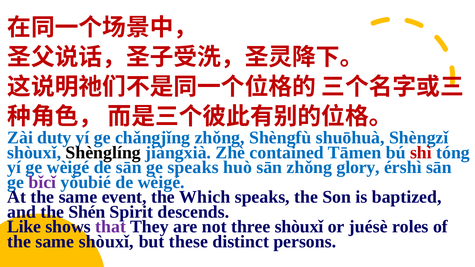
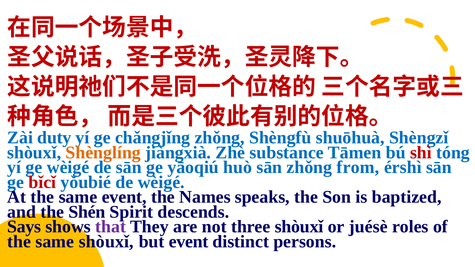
Shènglíng colour: black -> orange (103, 153)
contained: contained -> substance (287, 153)
ge speaks: speaks -> yāoqiú (193, 167)
glory: glory -> from (358, 167)
bǐcǐ colour: purple -> red (42, 182)
Which: Which -> Names (205, 197)
Like: Like -> Says (24, 227)
but these: these -> event (189, 242)
